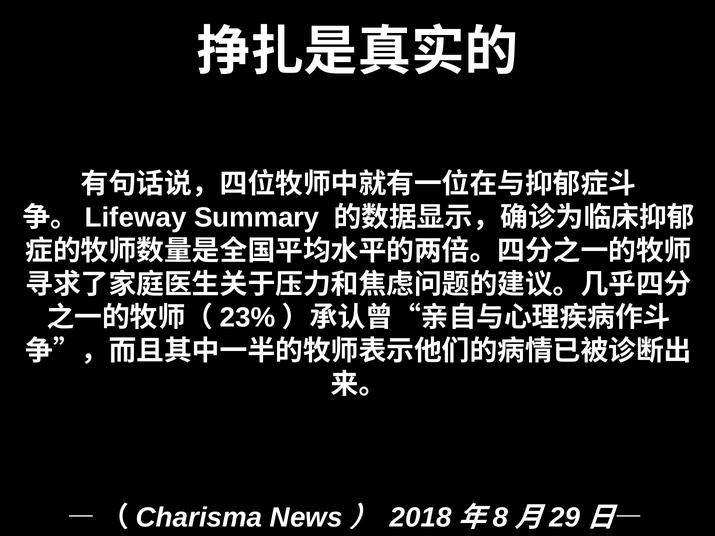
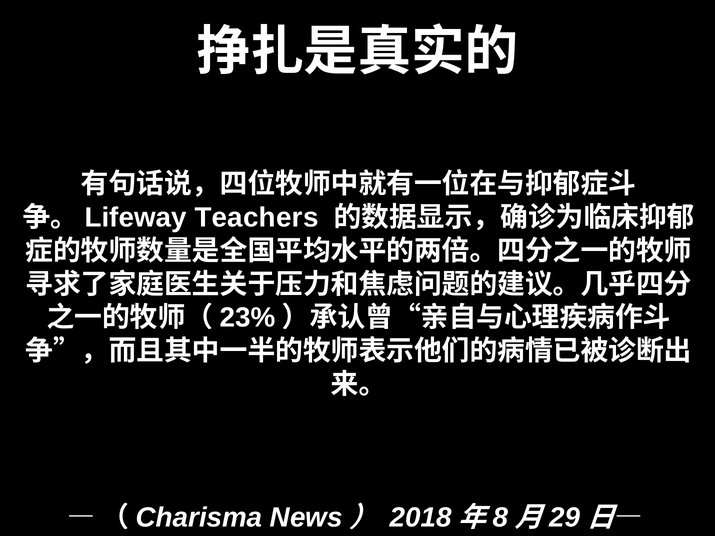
Summary: Summary -> Teachers (257, 218)
